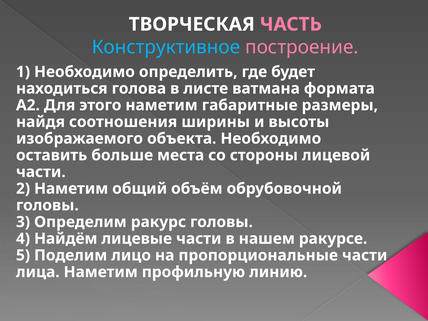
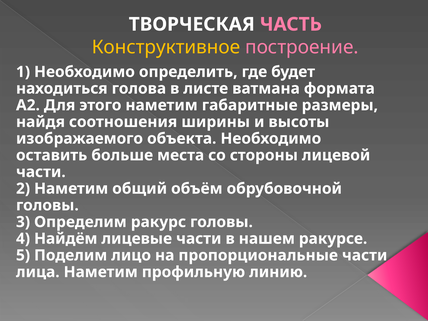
Конструктивное colour: light blue -> yellow (166, 47)
